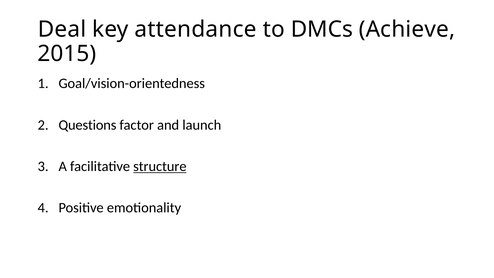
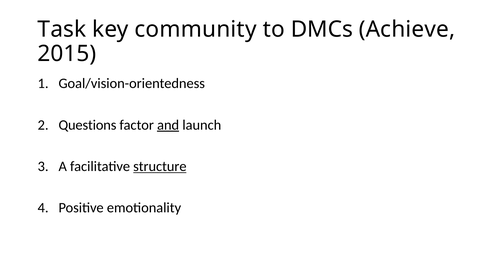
Deal: Deal -> Task (62, 29)
attendance: attendance -> community (195, 29)
and underline: none -> present (168, 125)
